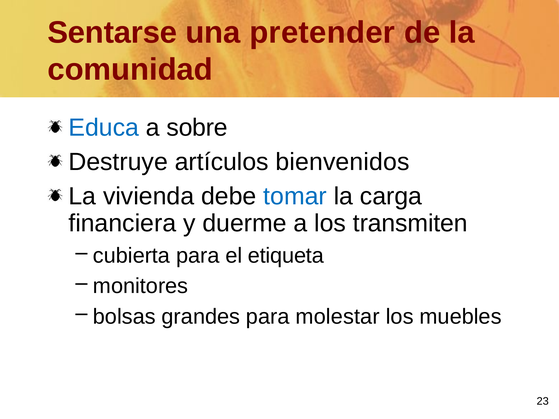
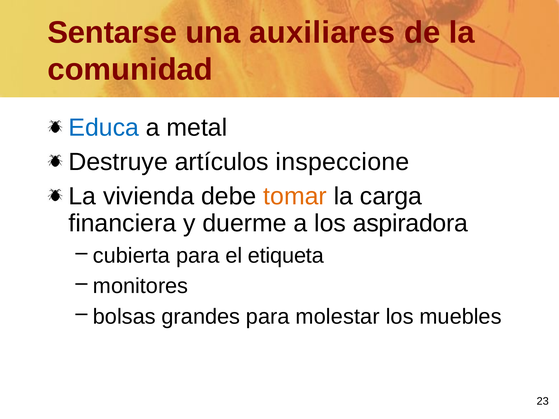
pretender: pretender -> auxiliares (322, 32)
sobre: sobre -> metal (197, 128)
bienvenidos: bienvenidos -> inspeccione (342, 162)
tomar colour: blue -> orange (295, 196)
transmiten: transmiten -> aspiradora (410, 223)
